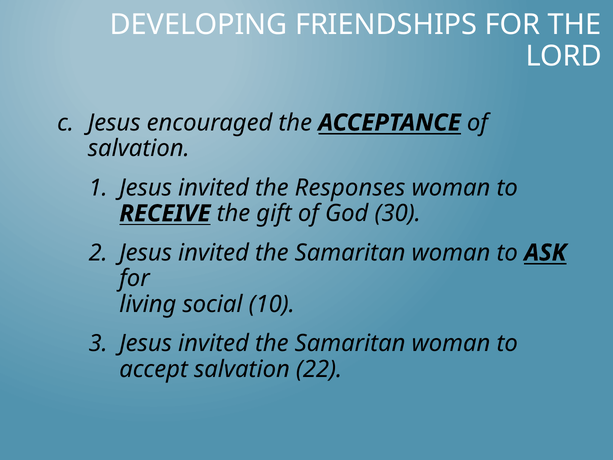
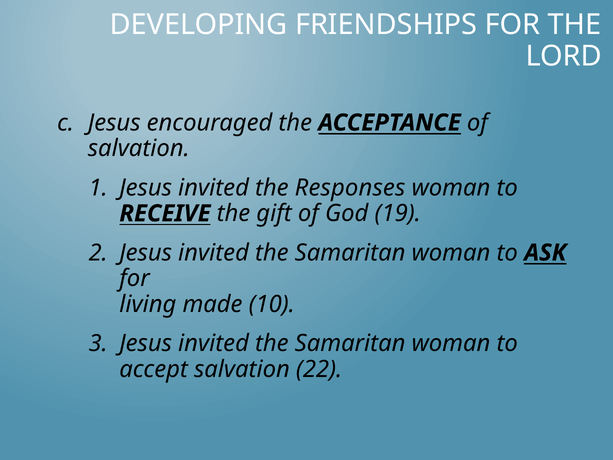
30: 30 -> 19 (398, 213)
social: social -> made (213, 304)
